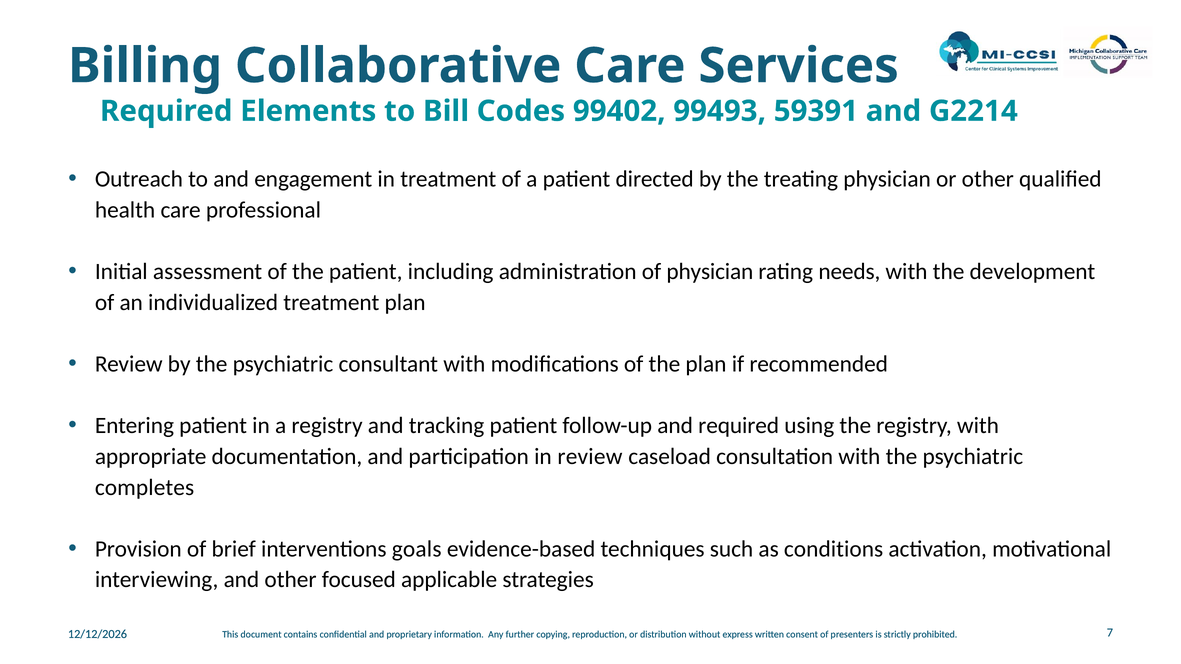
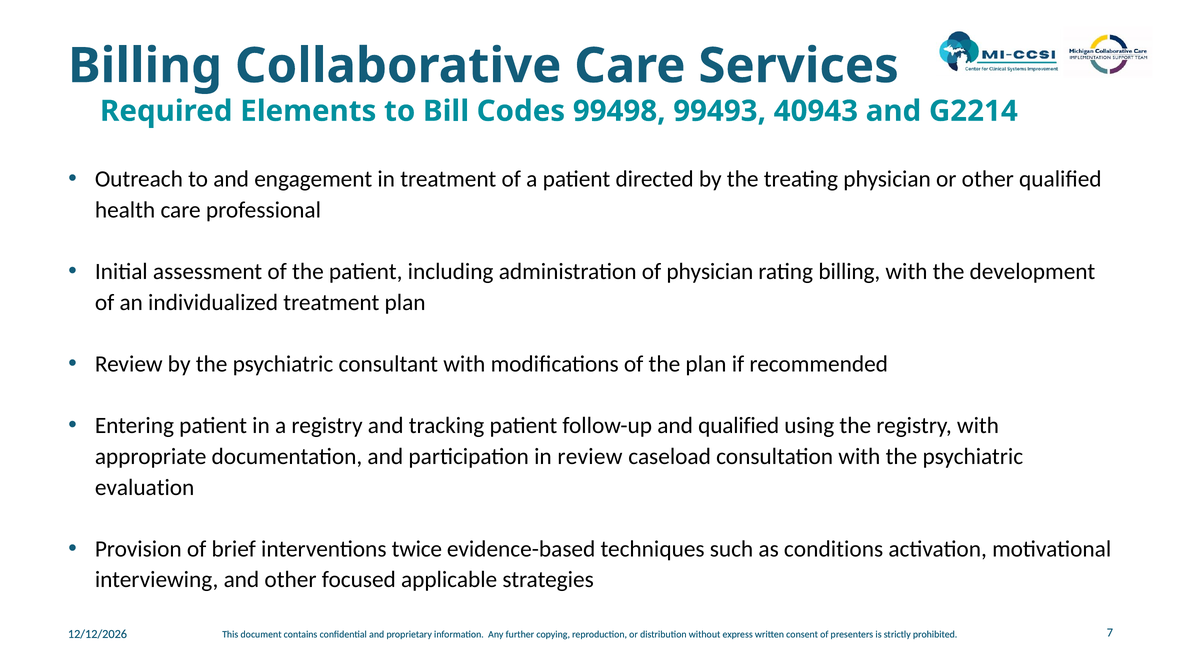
99402: 99402 -> 99498 (619, 111)
59391: 59391 -> 40943 (816, 111)
rating needs: needs -> billing (849, 272)
and required: required -> qualified (739, 426)
completes: completes -> evaluation (145, 488)
goals: goals -> twice (417, 549)
